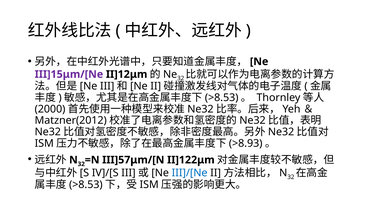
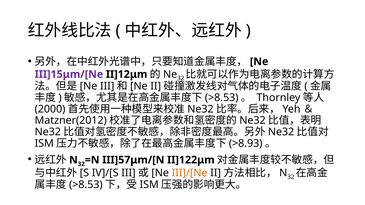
III]/[Ne colour: blue -> orange (190, 173)
